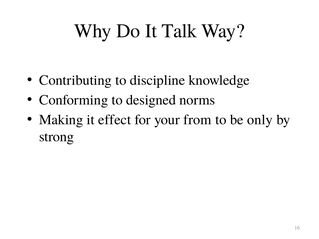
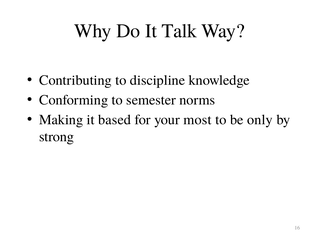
designed: designed -> semester (151, 100)
effect: effect -> based (115, 120)
from: from -> most (197, 120)
